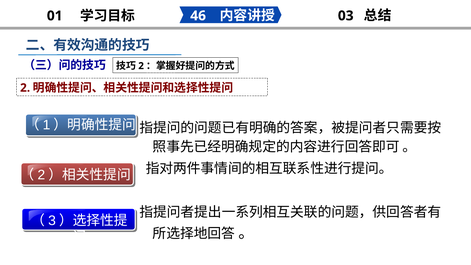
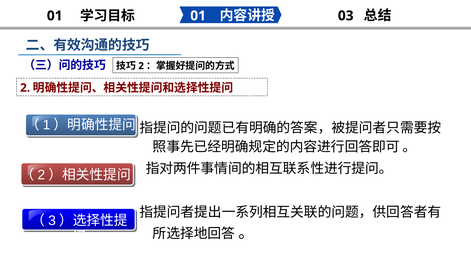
46: 46 -> 01 (198, 16)
